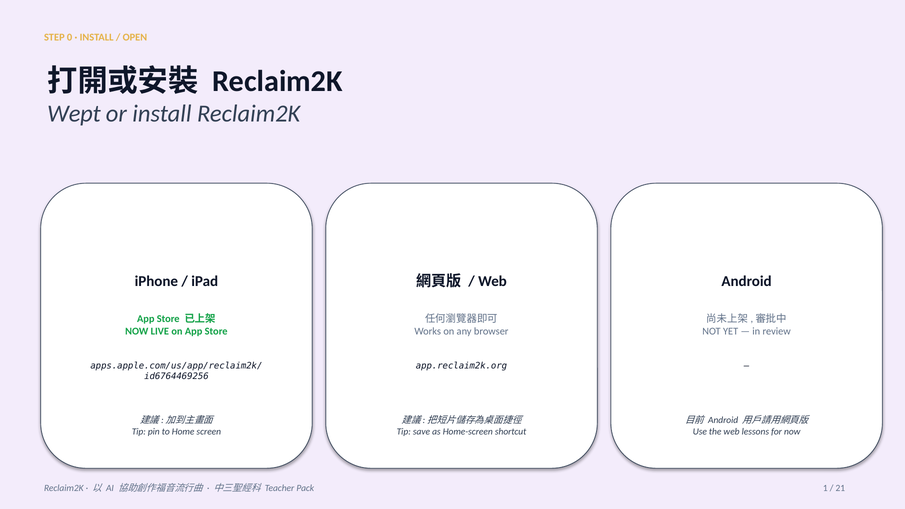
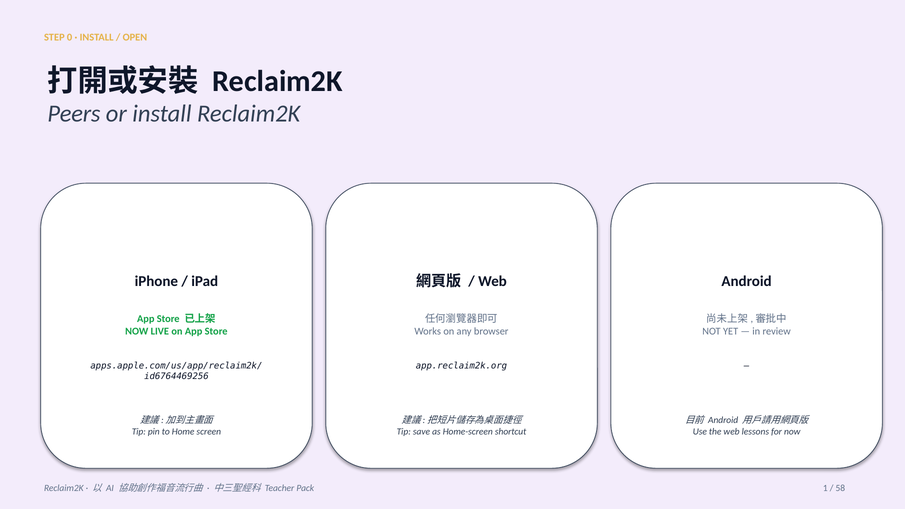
Wept: Wept -> Peers (74, 114)
21: 21 -> 58 (840, 488)
